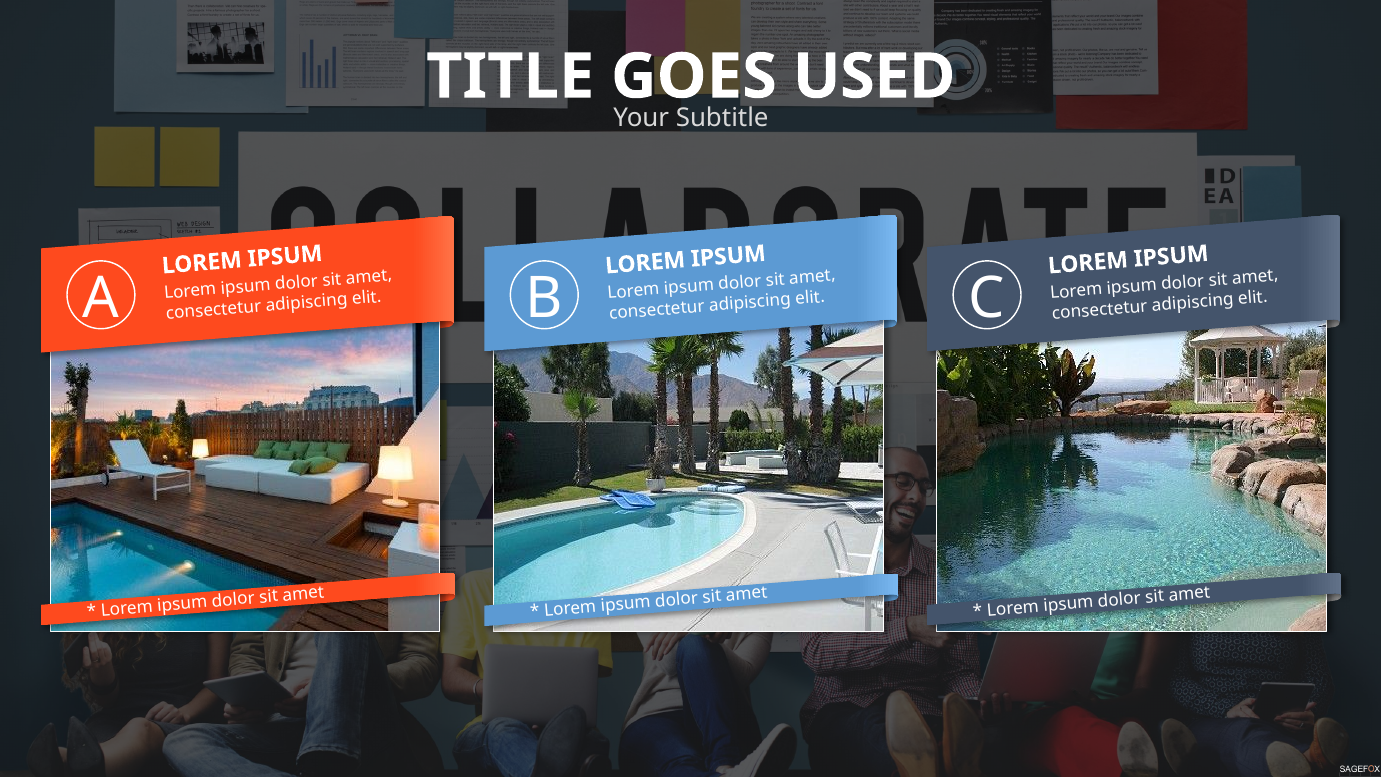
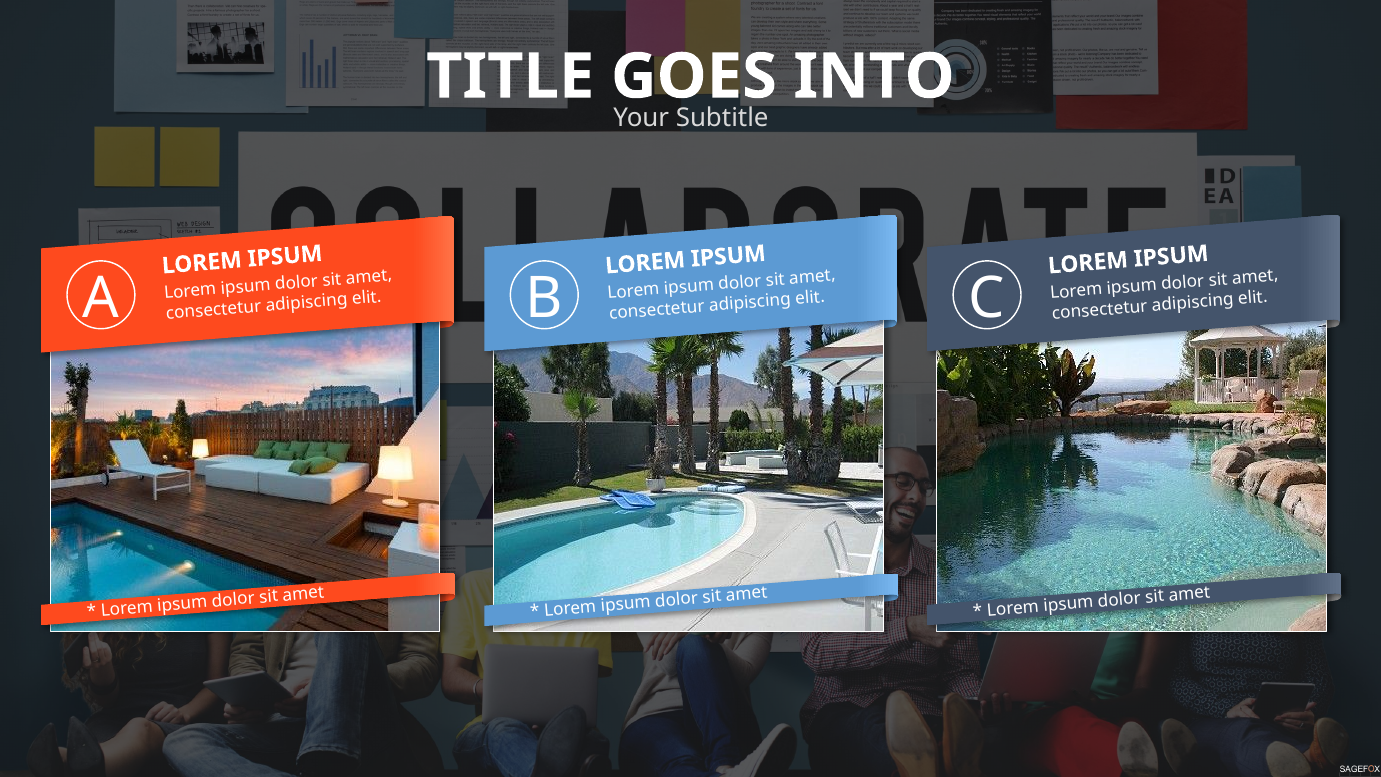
USED: USED -> INTO (874, 77)
